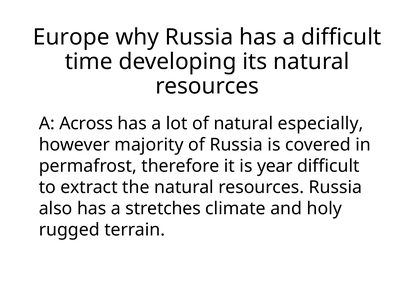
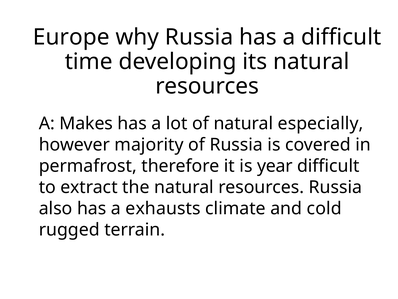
Across: Across -> Makes (86, 123)
stretches: stretches -> exhausts (163, 208)
holy: holy -> cold (324, 208)
